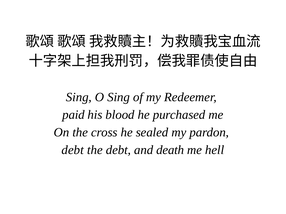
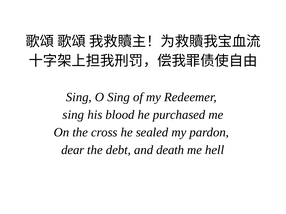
paid: paid -> sing (73, 115)
debt: debt -> dear (73, 150)
